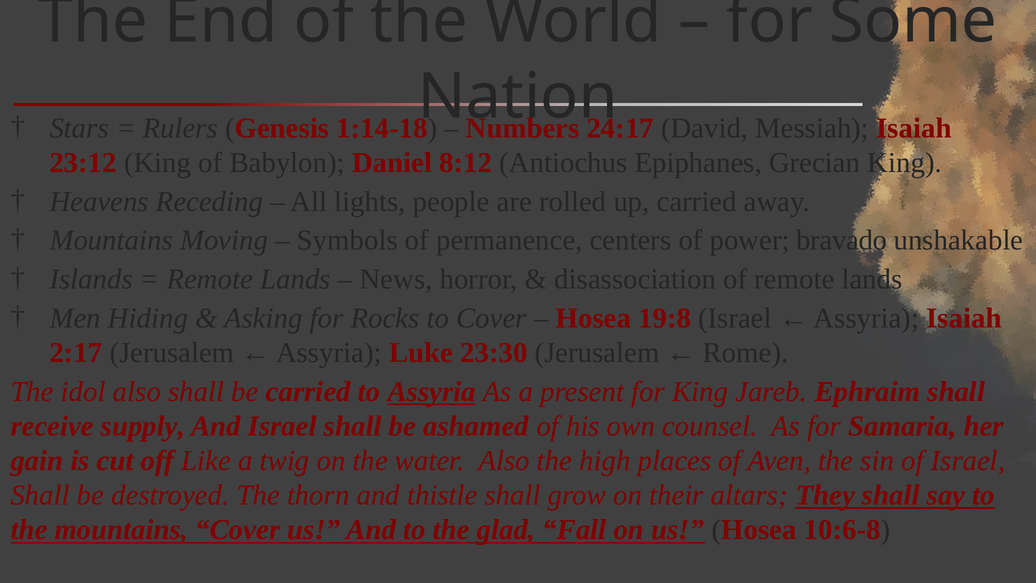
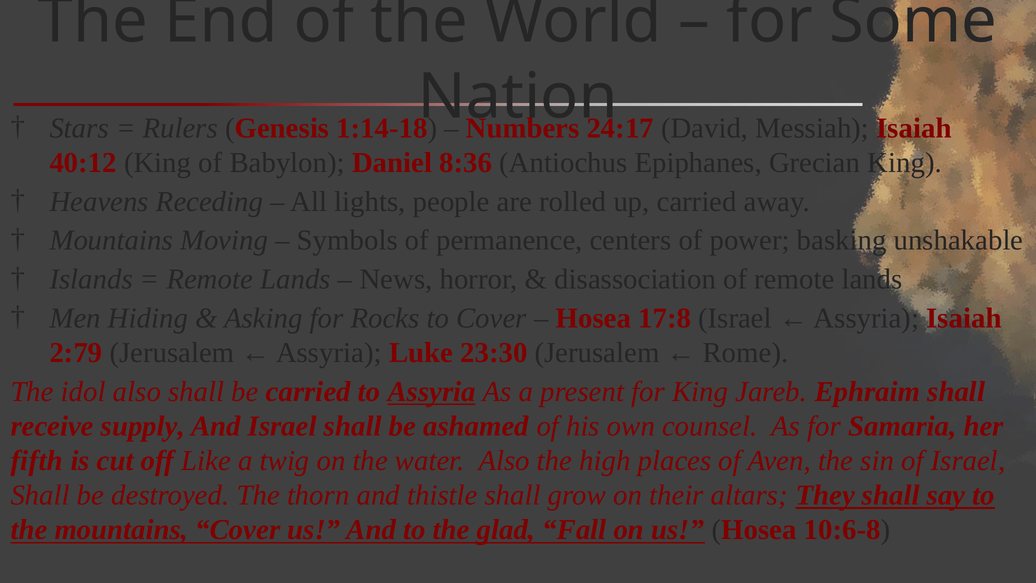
23:12: 23:12 -> 40:12 (83, 163)
8:12: 8:12 -> 8:36 (466, 163)
bravado: bravado -> basking (842, 240)
19:8: 19:8 -> 17:8 (665, 318)
2:17: 2:17 -> 2:79 (76, 353)
gain: gain -> fifth (37, 461)
